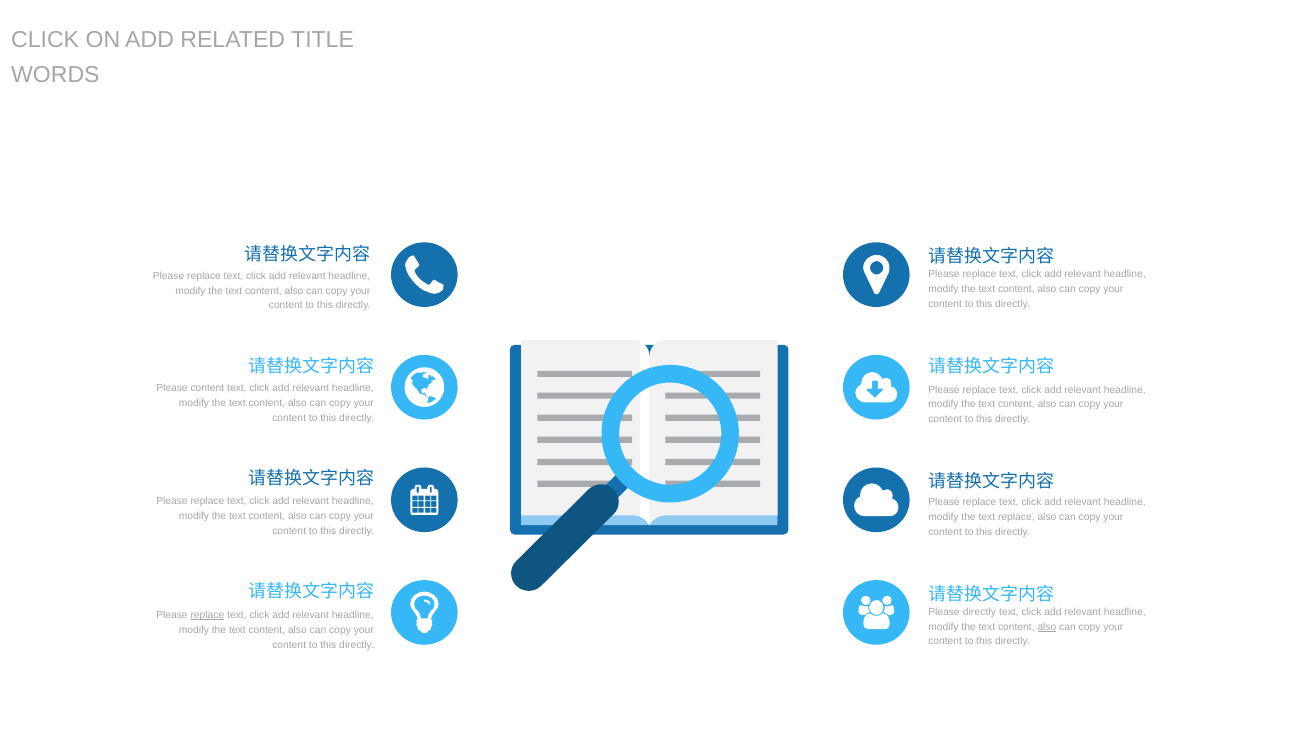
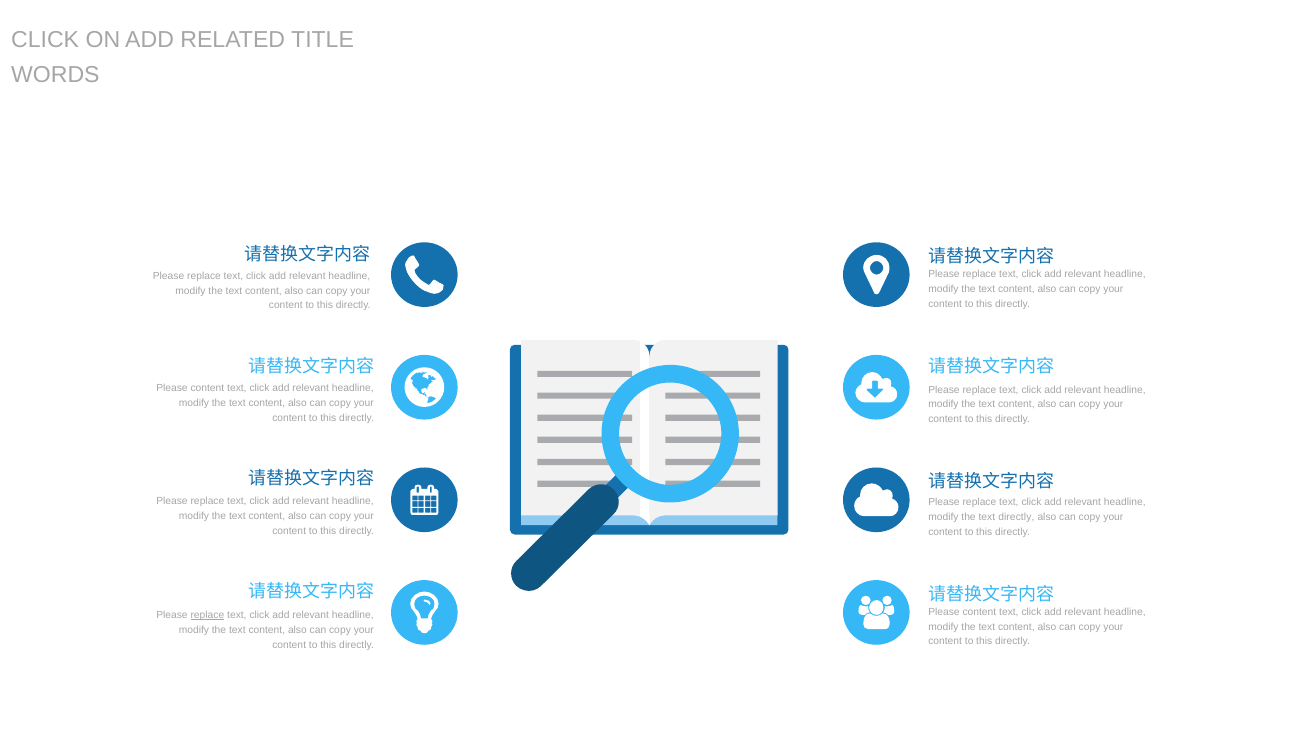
text replace: replace -> directly (1016, 517)
directly: directly -> content (979, 613)
also underline: present -> none (1047, 627)
